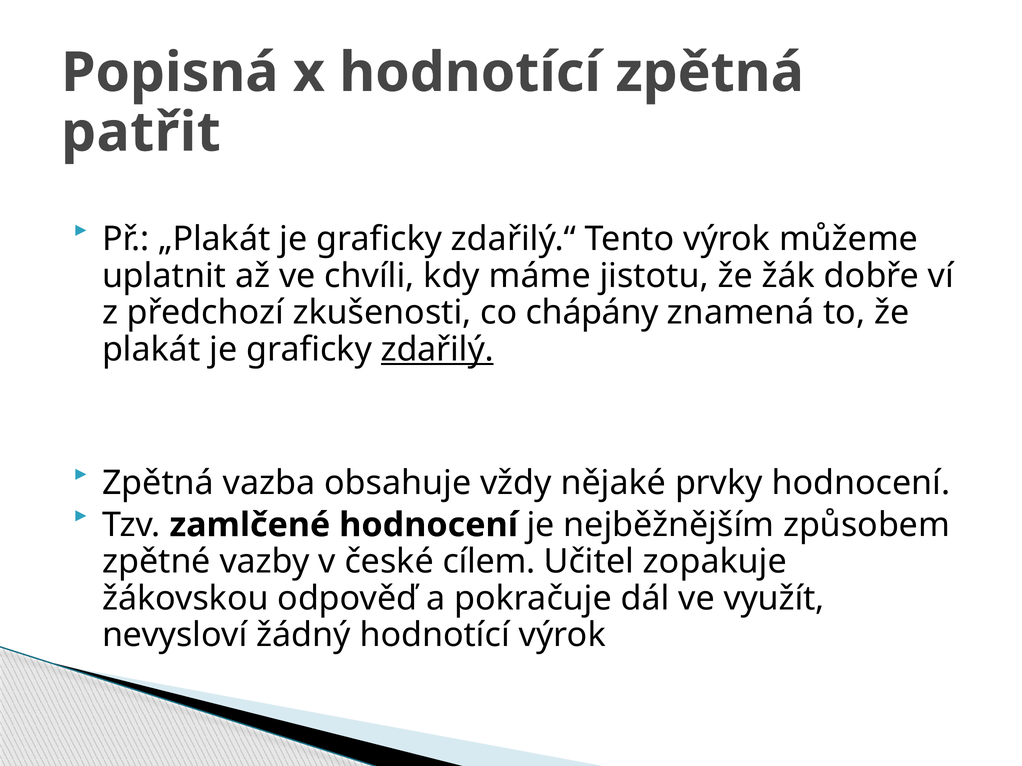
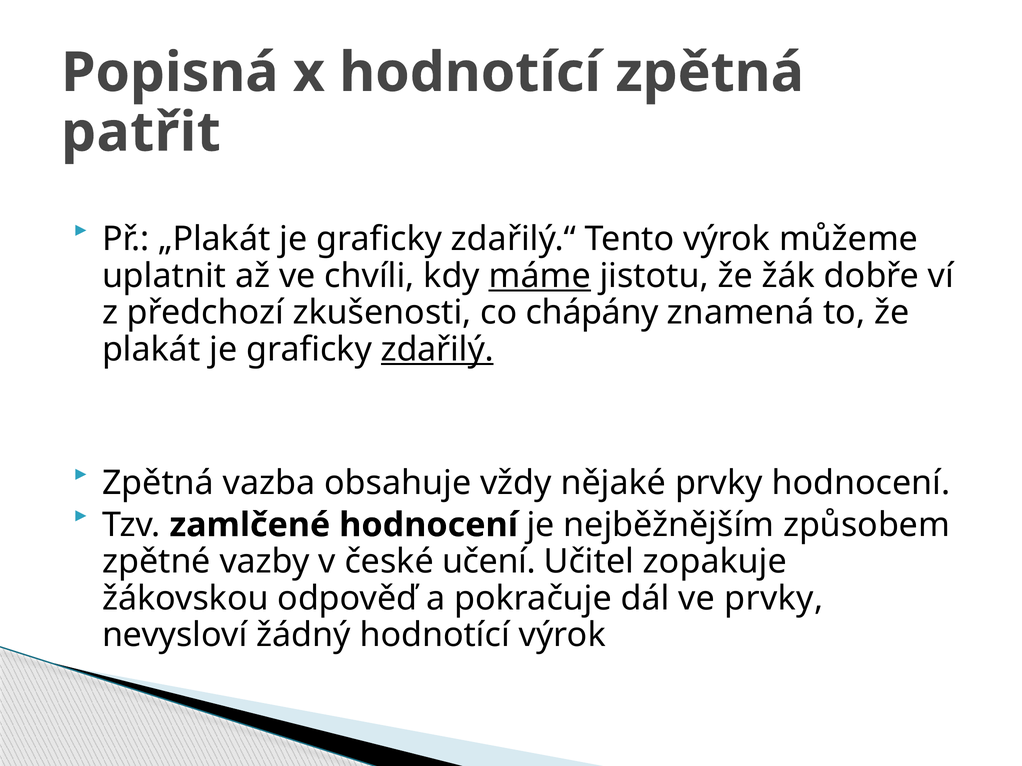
máme underline: none -> present (540, 276)
cílem: cílem -> učení (489, 562)
ve využít: využít -> prvky (774, 599)
